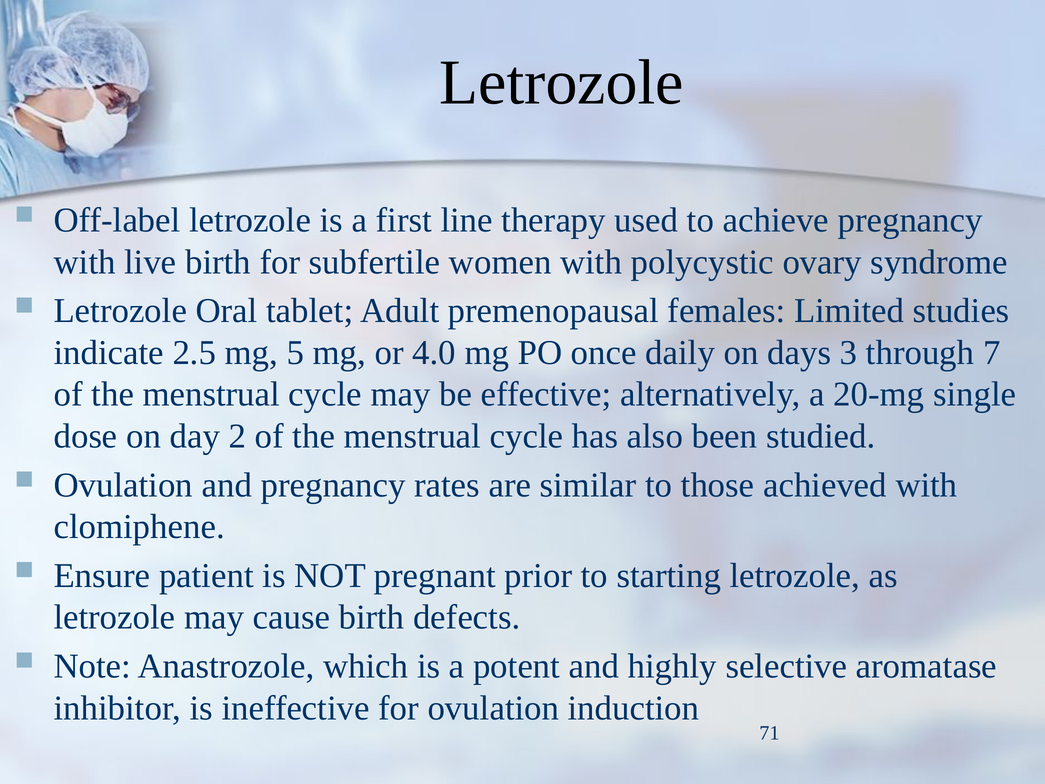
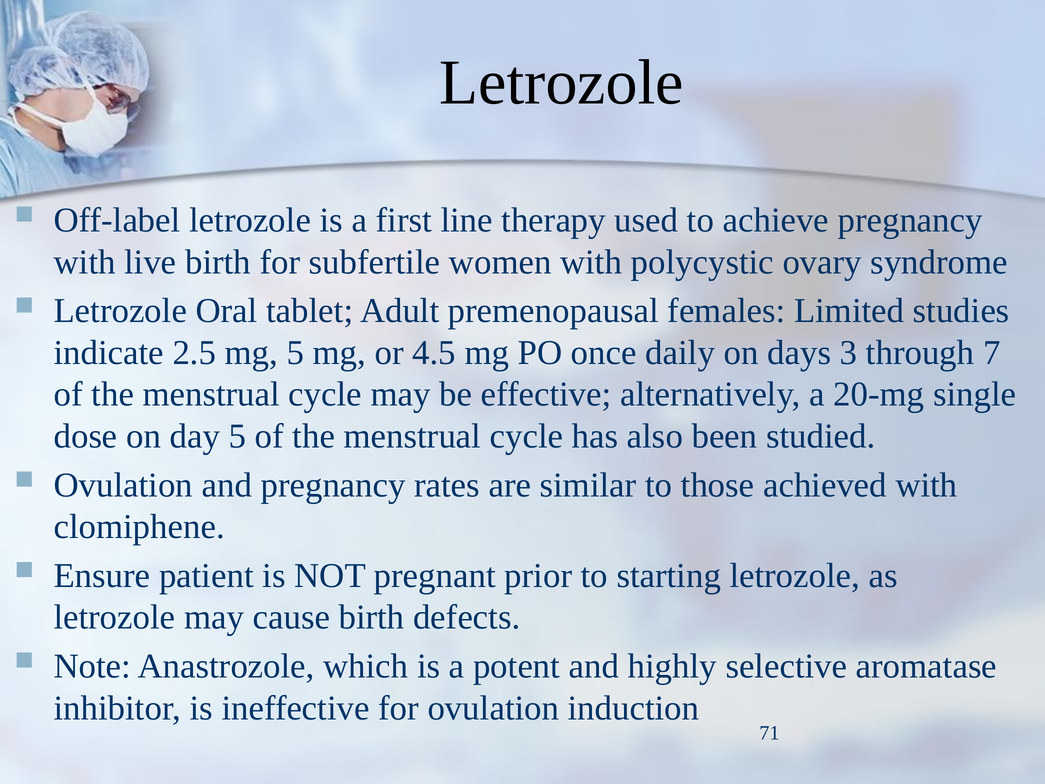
4.0: 4.0 -> 4.5 (434, 353)
day 2: 2 -> 5 (237, 436)
